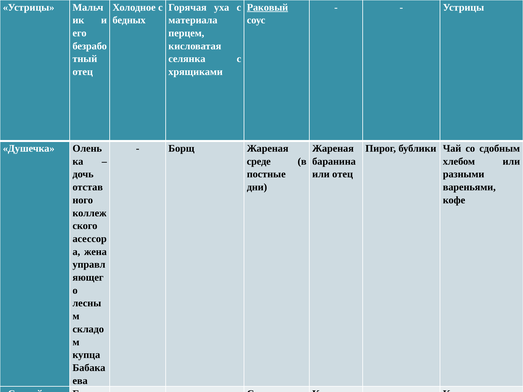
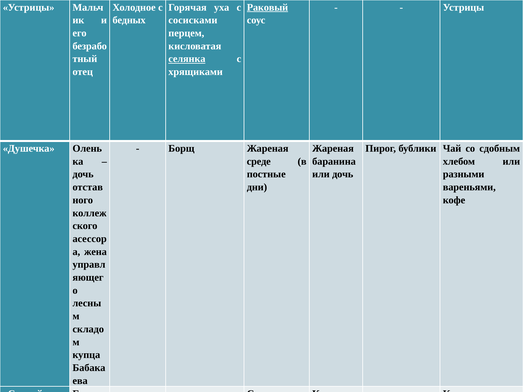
материала: материала -> сосисками (193, 20)
селянка underline: none -> present (187, 59)
или отец: отец -> дочь (343, 174)
